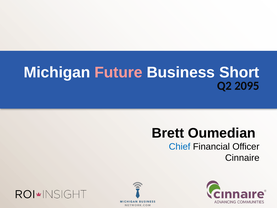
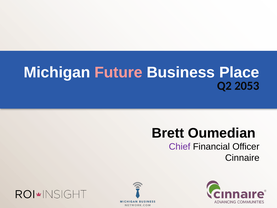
Short: Short -> Place (239, 72)
2095: 2095 -> 2053 (247, 86)
Chief colour: blue -> purple (180, 146)
